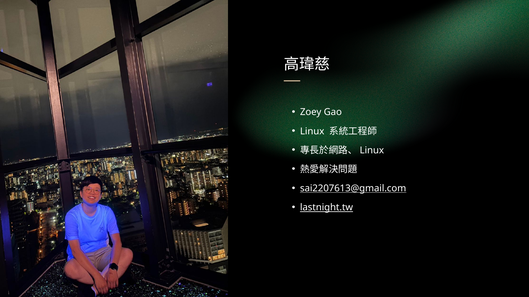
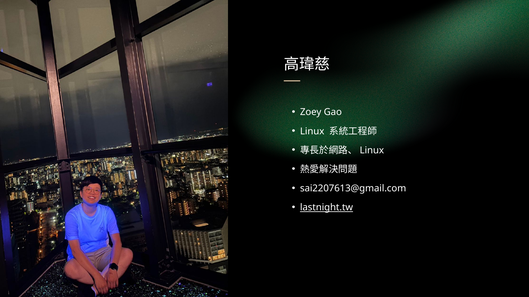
sai2207613@gmail.com underline: present -> none (353, 189)
